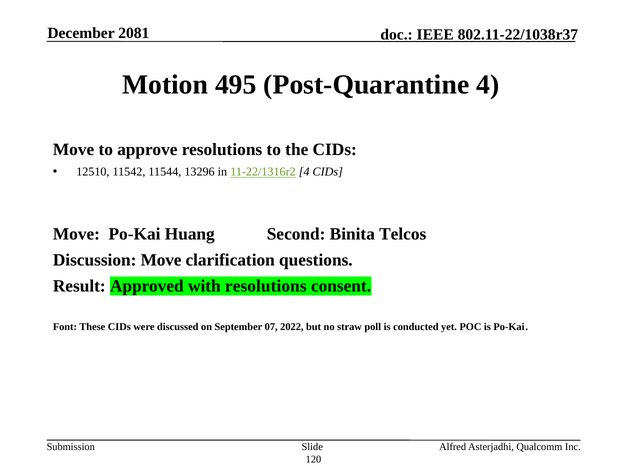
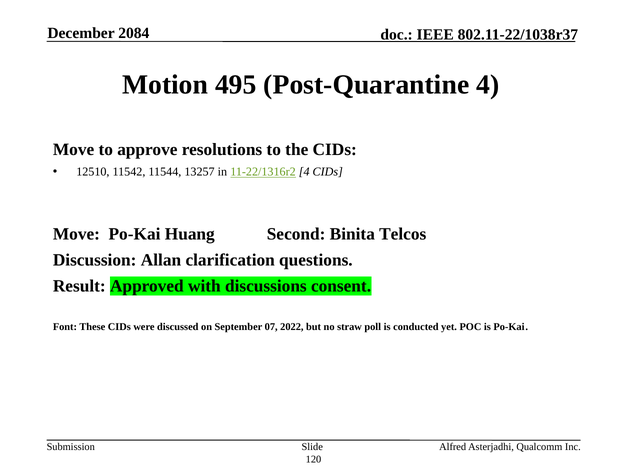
2081: 2081 -> 2084 (134, 33)
13296: 13296 -> 13257 (200, 172)
Discussion Move: Move -> Allan (161, 260)
with resolutions: resolutions -> discussions (266, 286)
